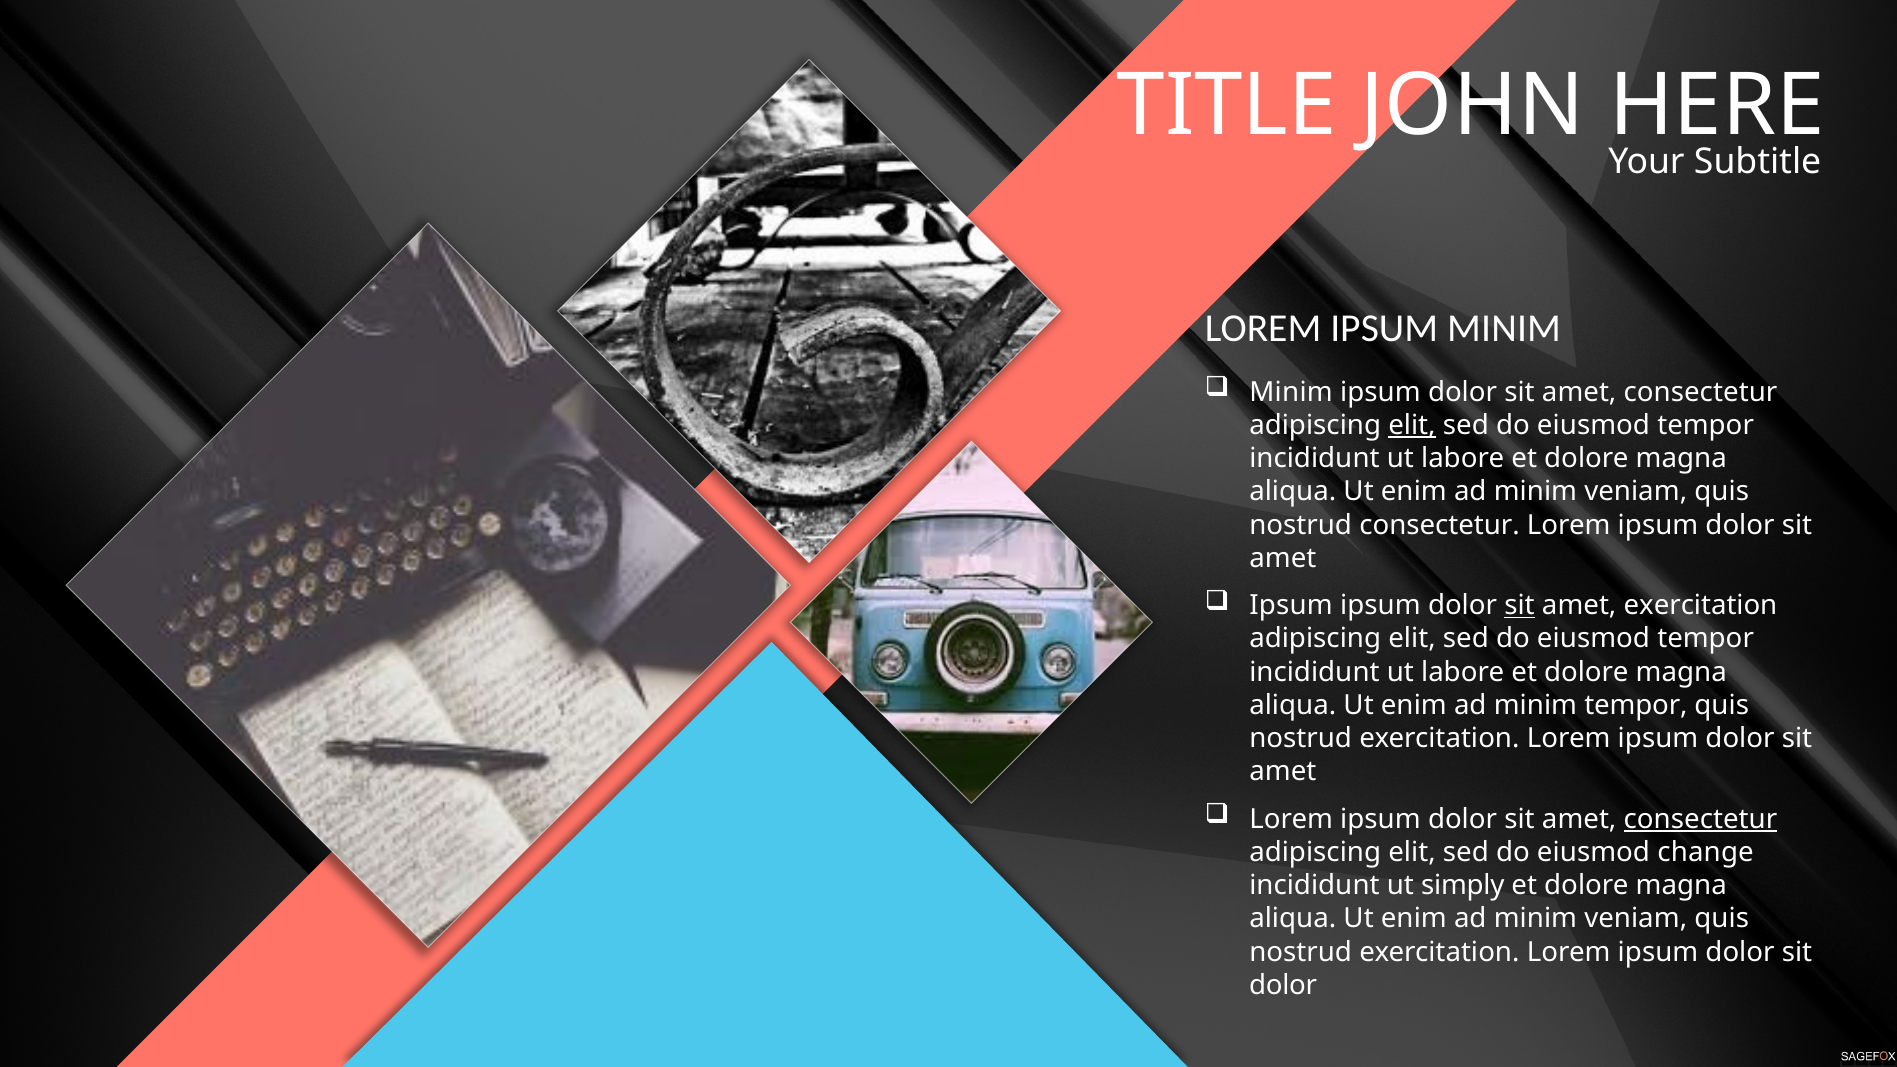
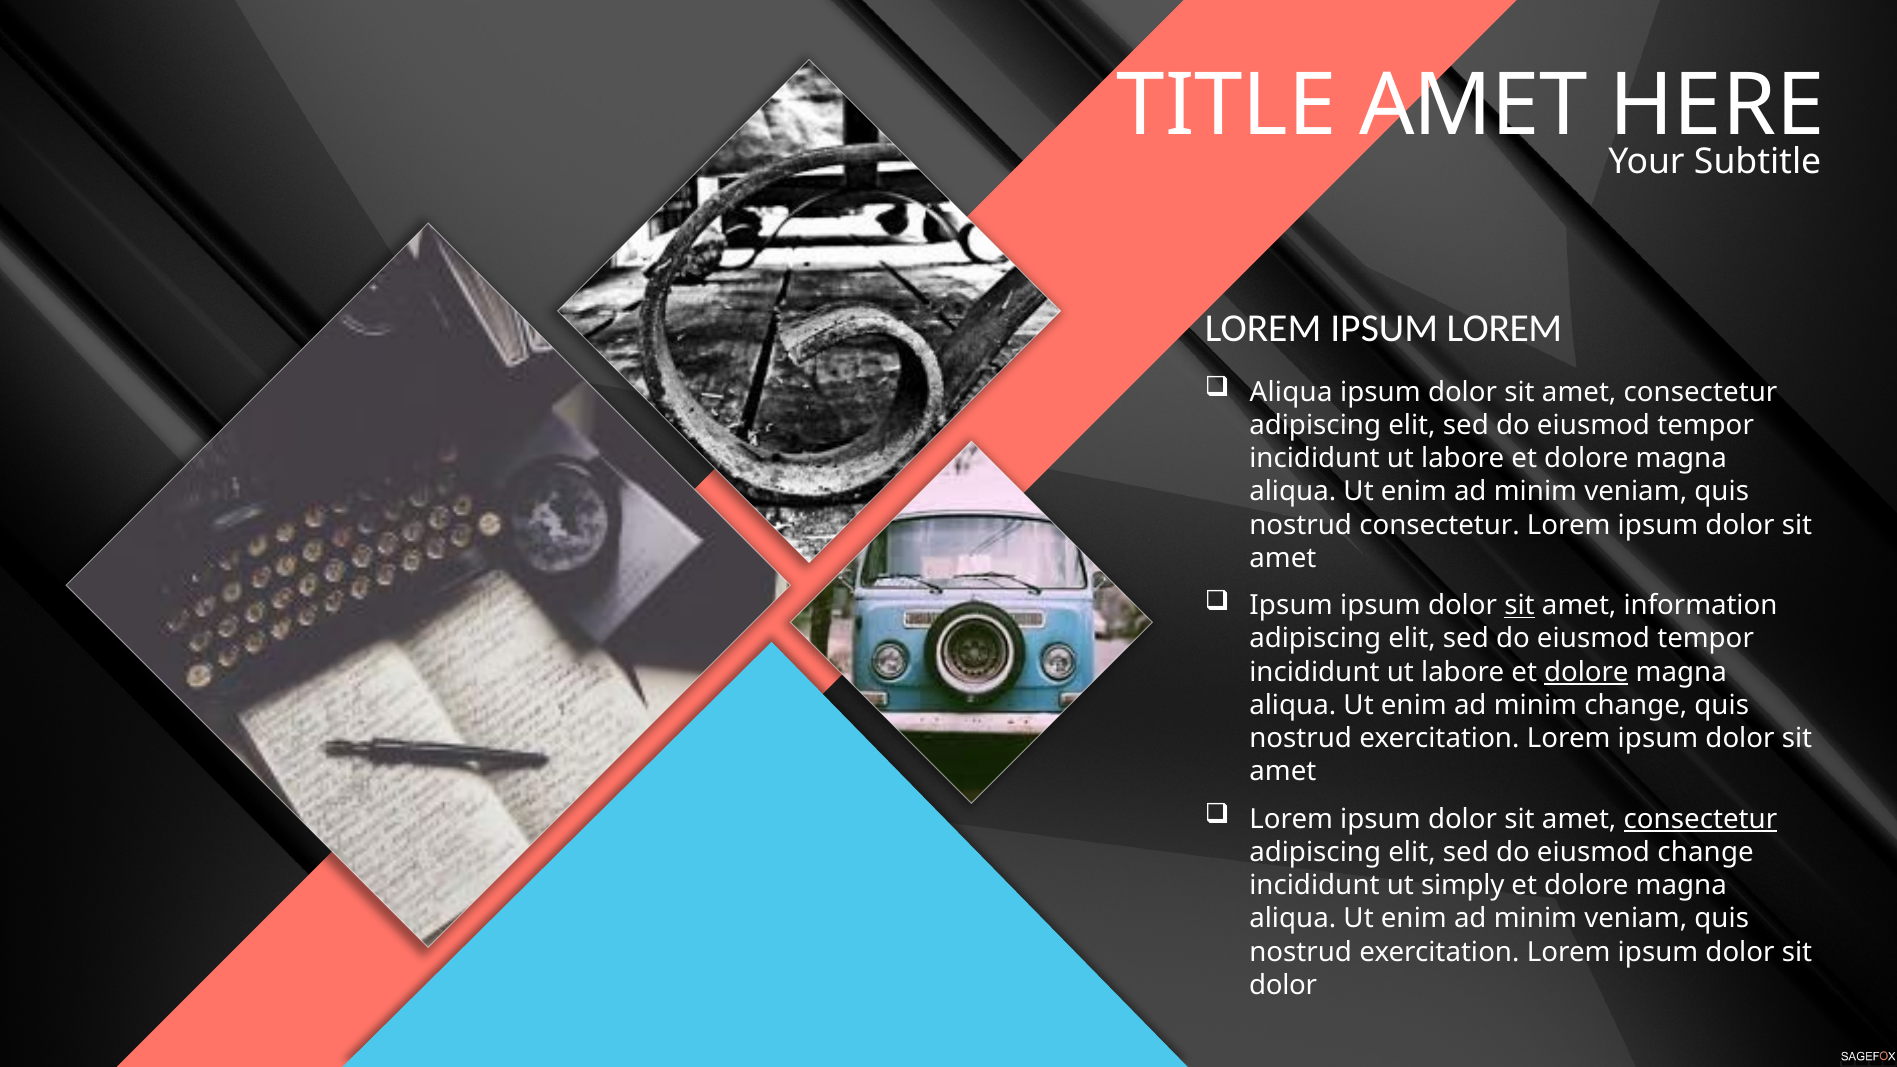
TITLE JOHN: JOHN -> AMET (1474, 105)
IPSUM MINIM: MINIM -> LOREM (1504, 329)
Minim: Minim -> Aliqua (1291, 392)
elit underline: present -> none (1412, 425)
amet exercitation: exercitation -> information (1701, 606)
dolore underline: none -> present (1586, 672)
minim tempor: tempor -> change (1636, 705)
